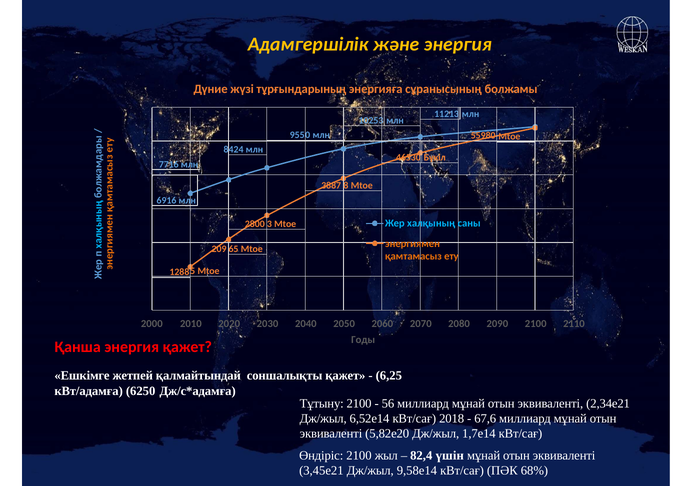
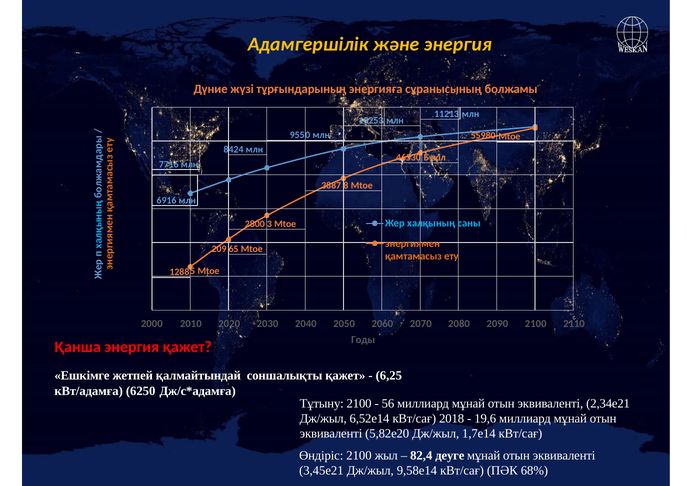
67,6: 67,6 -> 19,6 (485, 419)
үшін: үшін -> деуге (450, 455)
